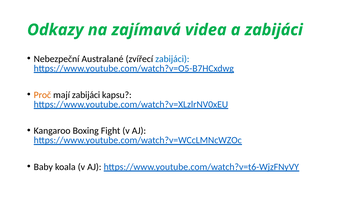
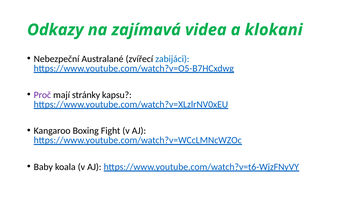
a zabijáci: zabijáci -> klokani (274, 30)
Proč colour: orange -> purple (42, 95)
mají zabijáci: zabijáci -> stránky (86, 95)
